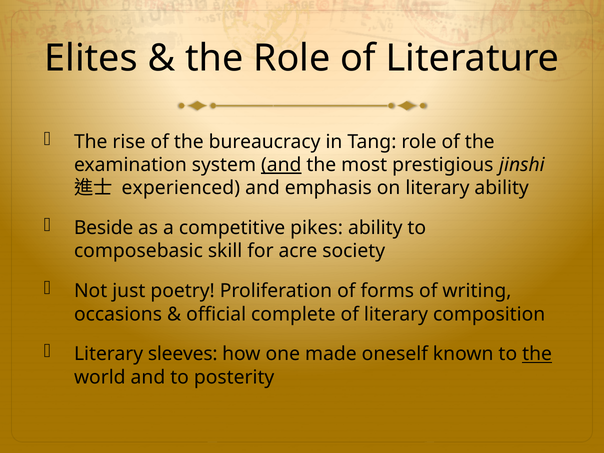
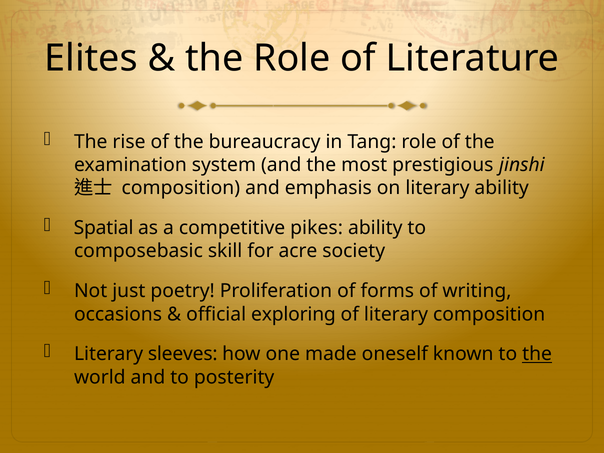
and underline: present -> none (281, 165)
experienced: experienced -> composition (181, 188)
Beside: Beside -> Spatial (104, 228)
complete: complete -> exploring (293, 314)
